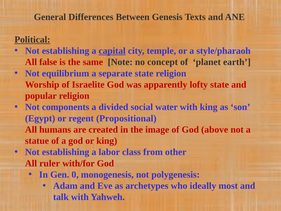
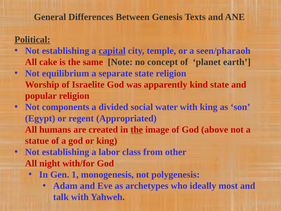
style/pharaoh: style/pharaoh -> seen/pharaoh (223, 51)
false: false -> cake (48, 62)
lofty: lofty -> kind (199, 84)
Propositional: Propositional -> Appropriated (126, 118)
the underline: none -> present (137, 129)
ruler: ruler -> night (50, 163)
0: 0 -> 1 (75, 174)
